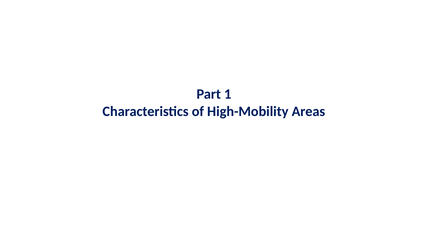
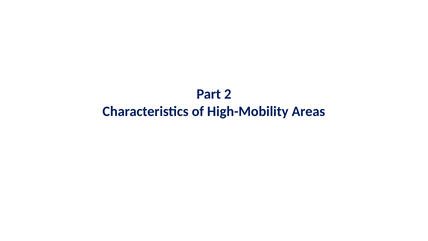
1: 1 -> 2 (228, 94)
